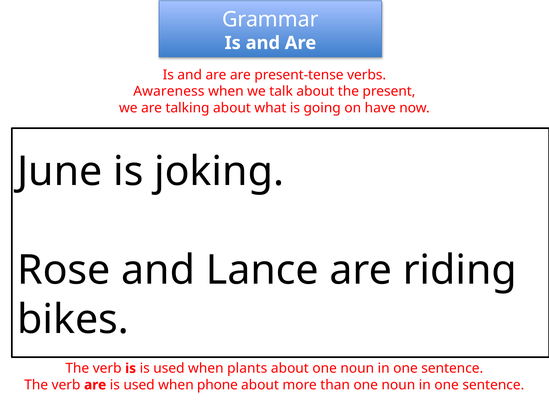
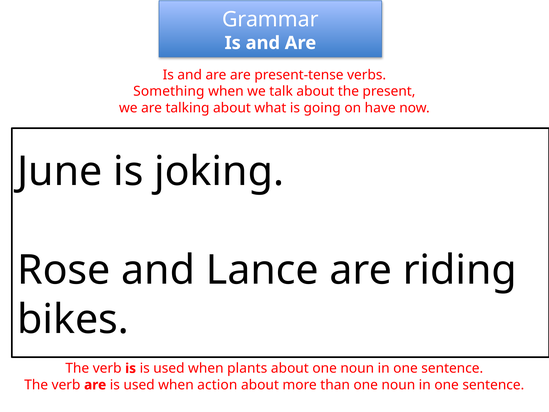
Awareness: Awareness -> Something (169, 91)
phone: phone -> action (217, 385)
